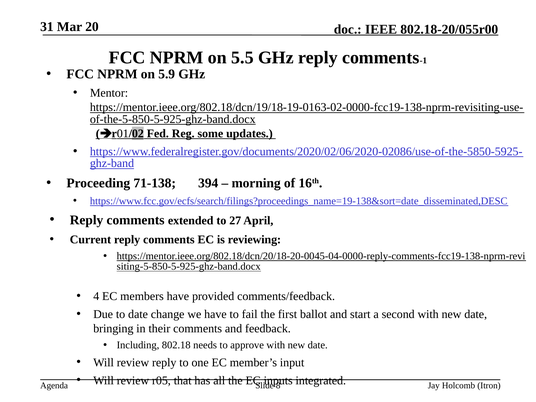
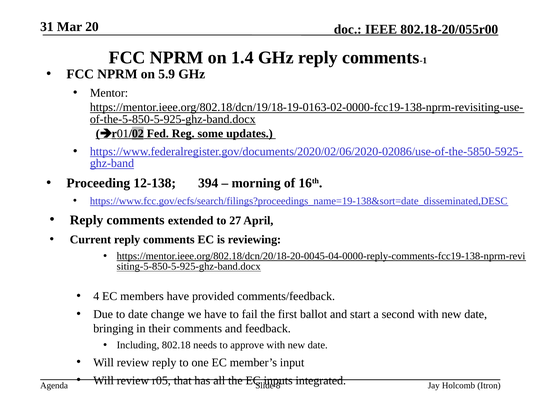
5.5: 5.5 -> 1.4 (242, 58)
71-138: 71-138 -> 12-138 (155, 183)
